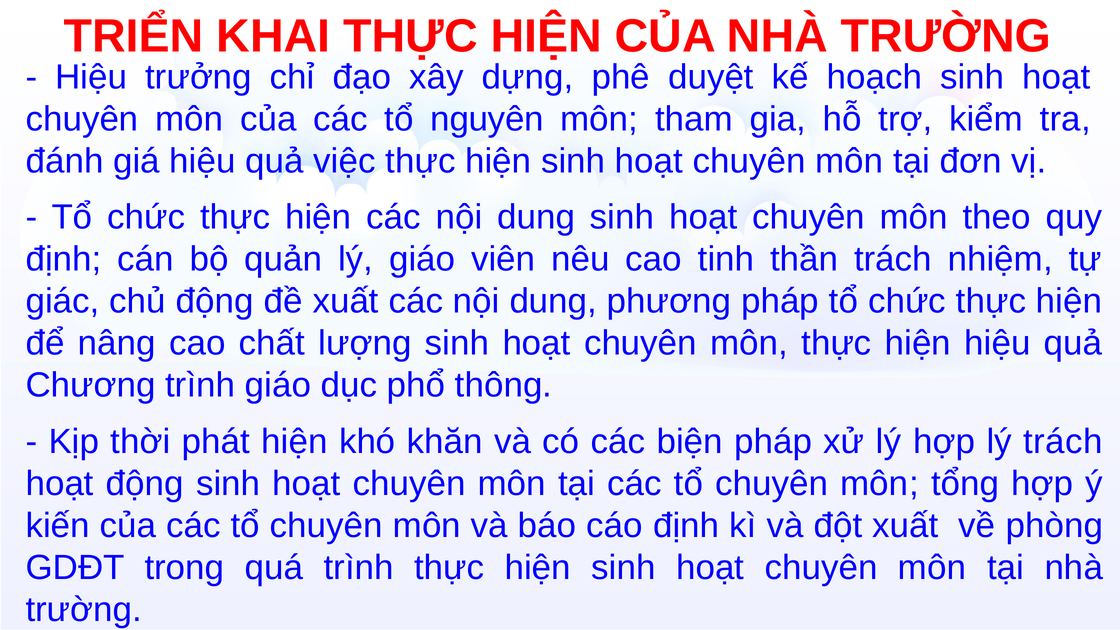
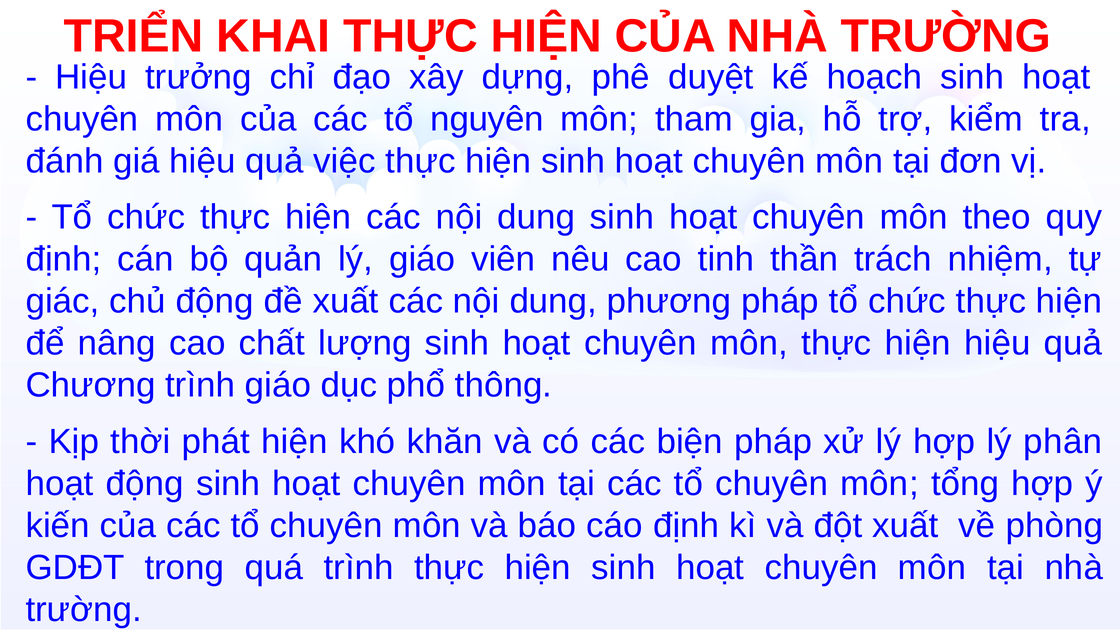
lý trách: trách -> phân (1063, 441)
